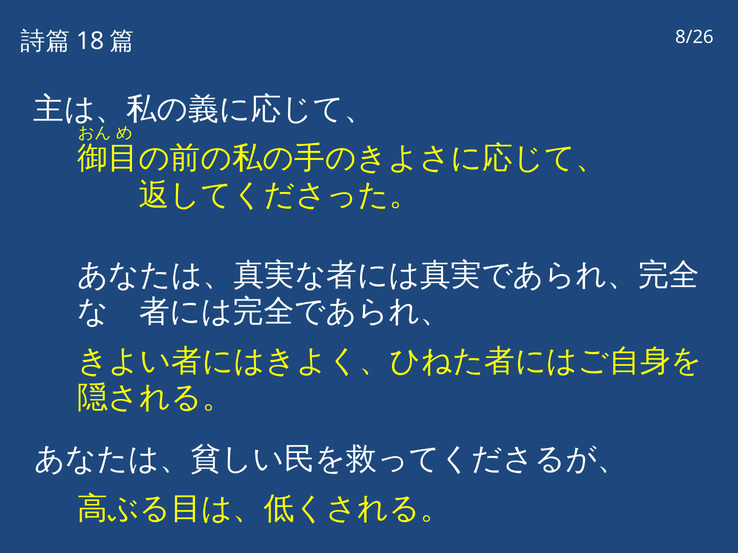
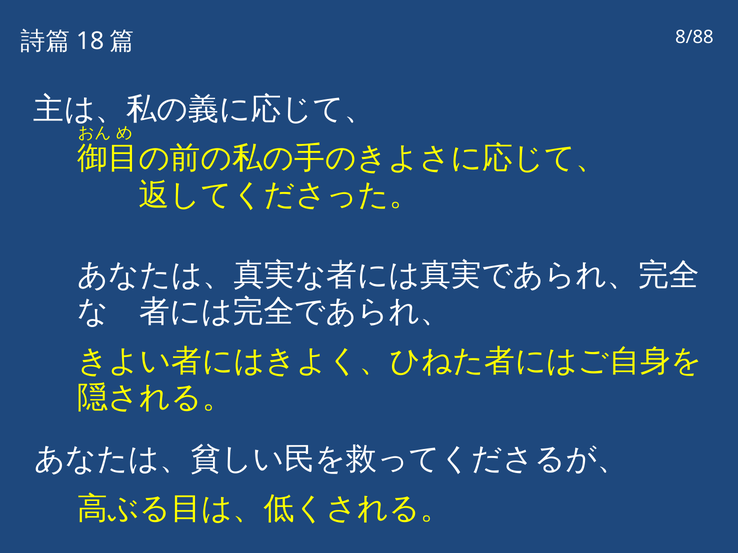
8/26: 8/26 -> 8/88 (694, 37)
